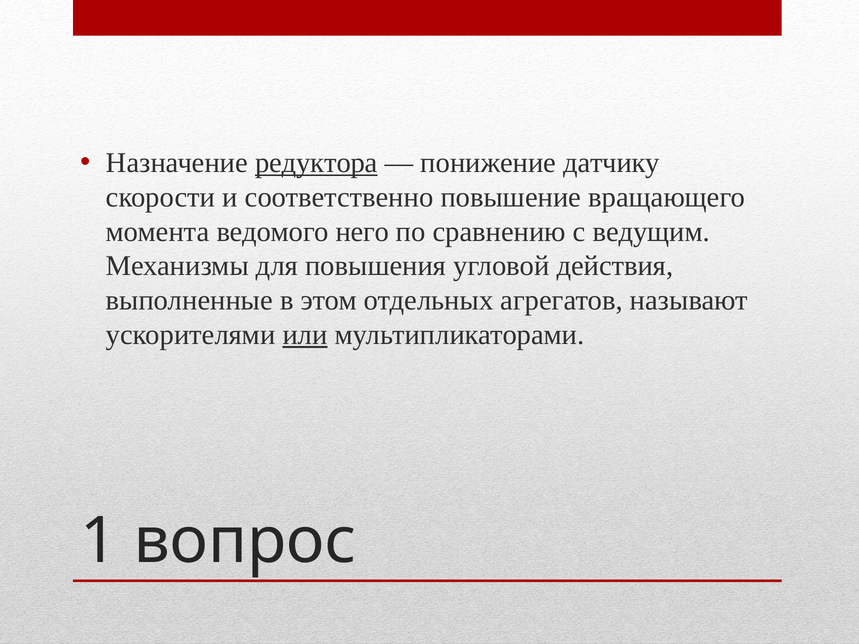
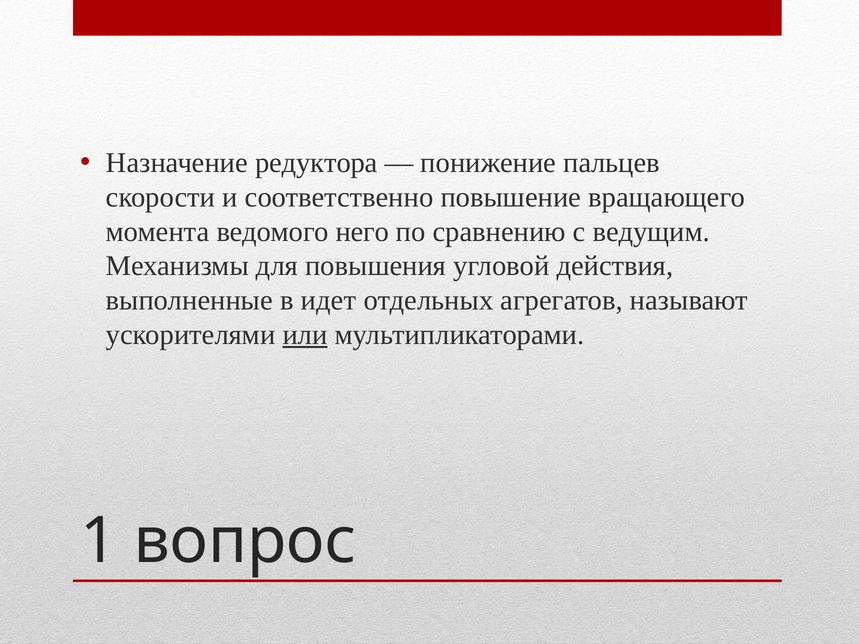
редуктора underline: present -> none (316, 163)
датчику: датчику -> пальцев (612, 163)
этом: этом -> идет (329, 300)
